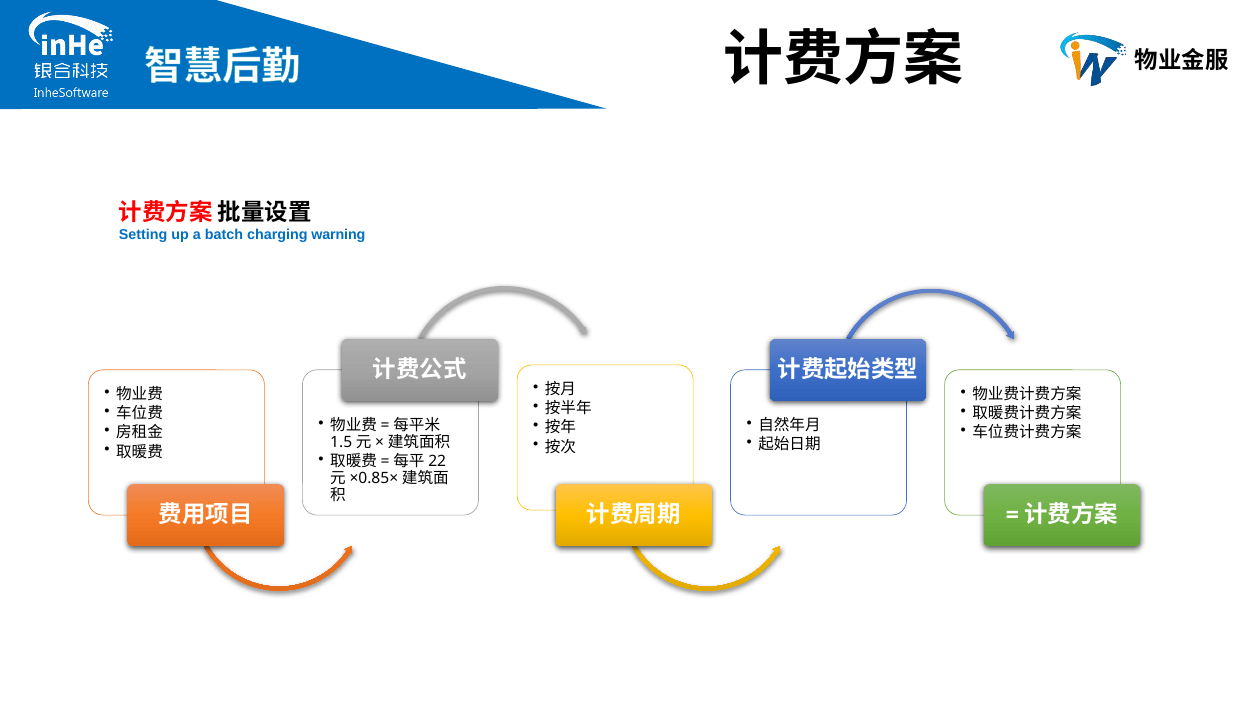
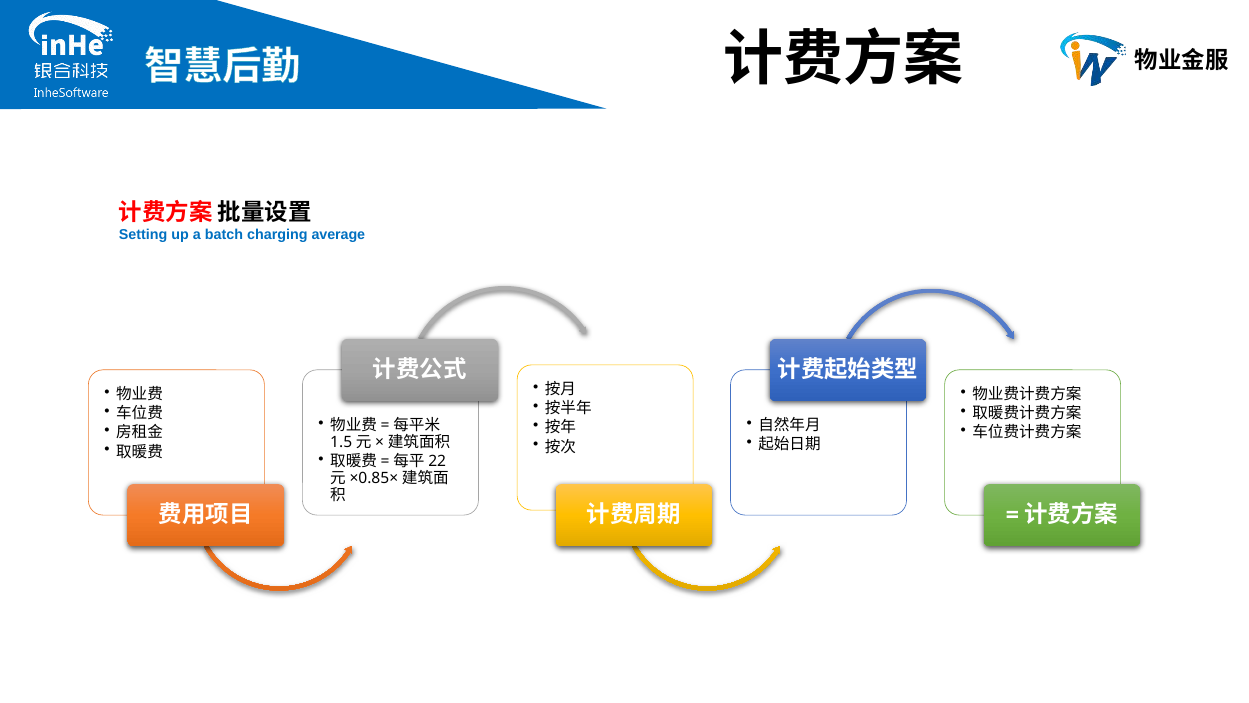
warning: warning -> average (338, 235)
